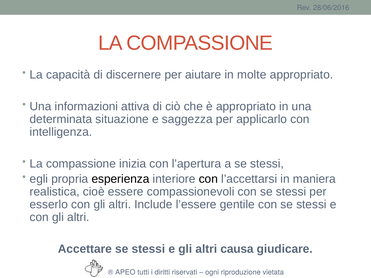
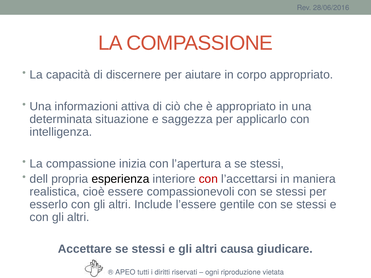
molte: molte -> corpo (252, 75)
egli: egli -> dell (39, 179)
con colour: black -> red (208, 179)
